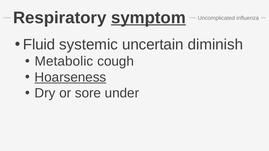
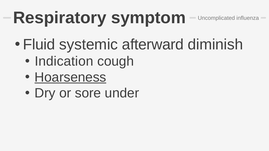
symptom underline: present -> none (148, 18)
uncertain: uncertain -> afterward (153, 45)
Metabolic: Metabolic -> Indication (64, 61)
